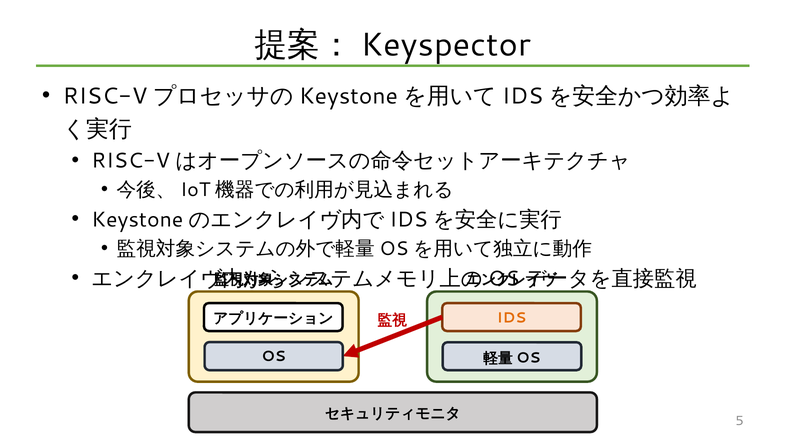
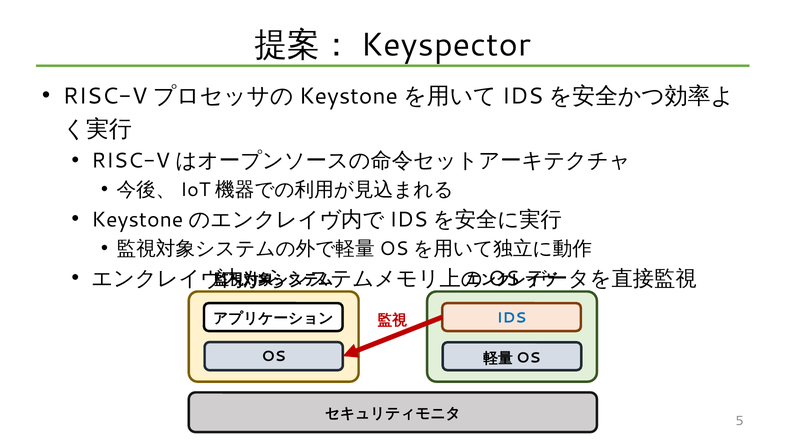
IDS colour: orange -> blue (512, 318)
